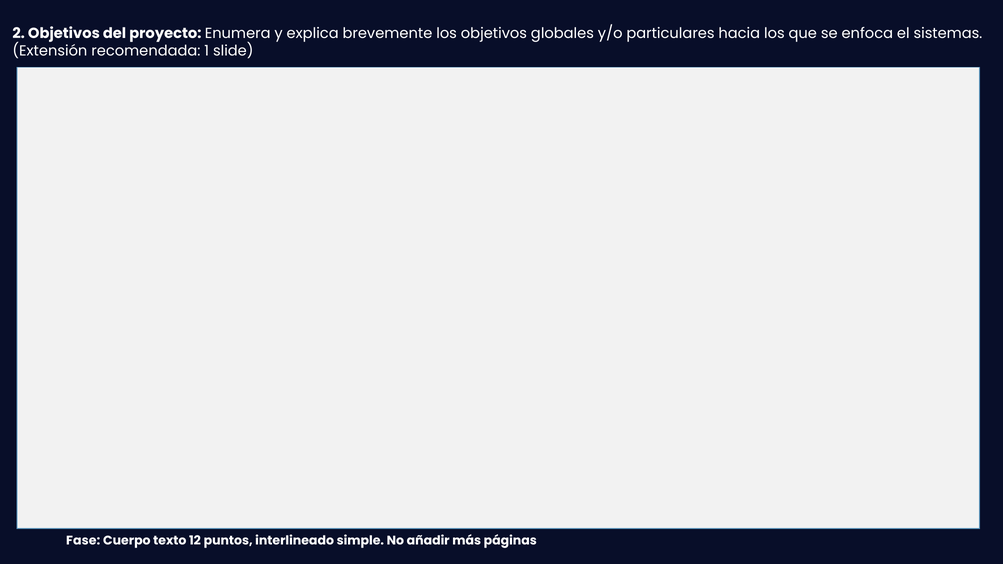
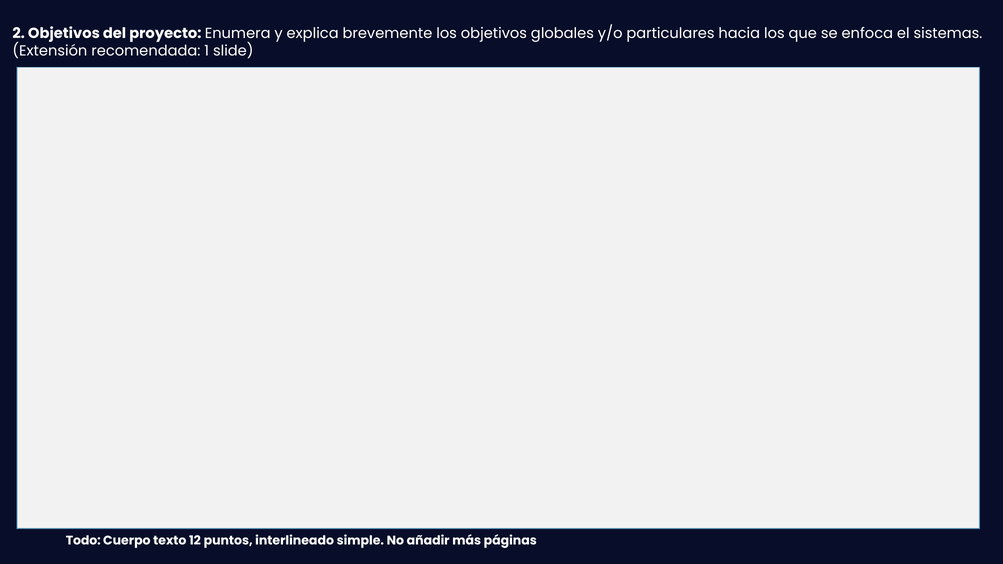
Fase: Fase -> Todo (83, 541)
